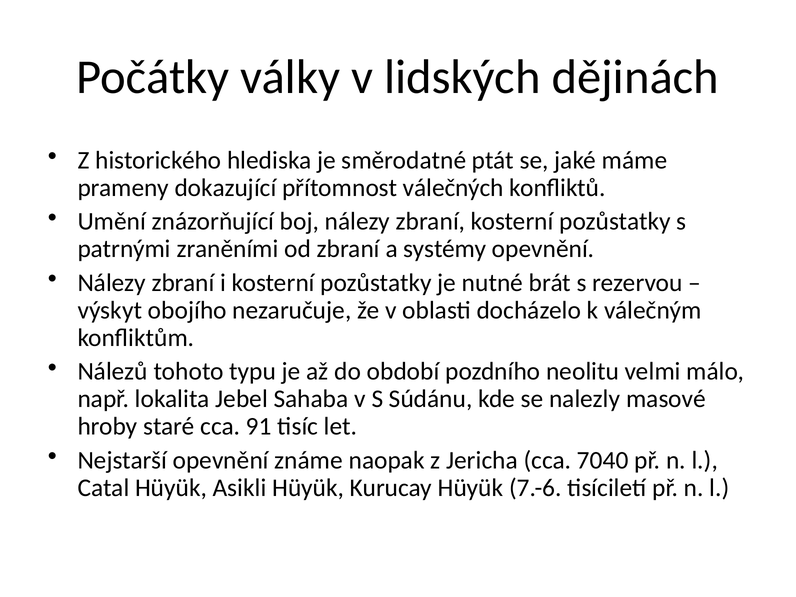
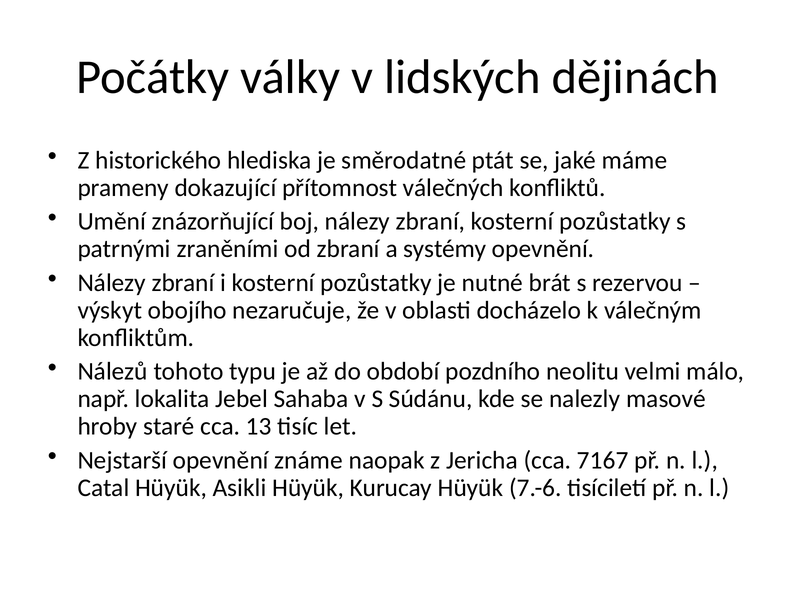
91: 91 -> 13 (259, 426)
7040: 7040 -> 7167 (603, 460)
